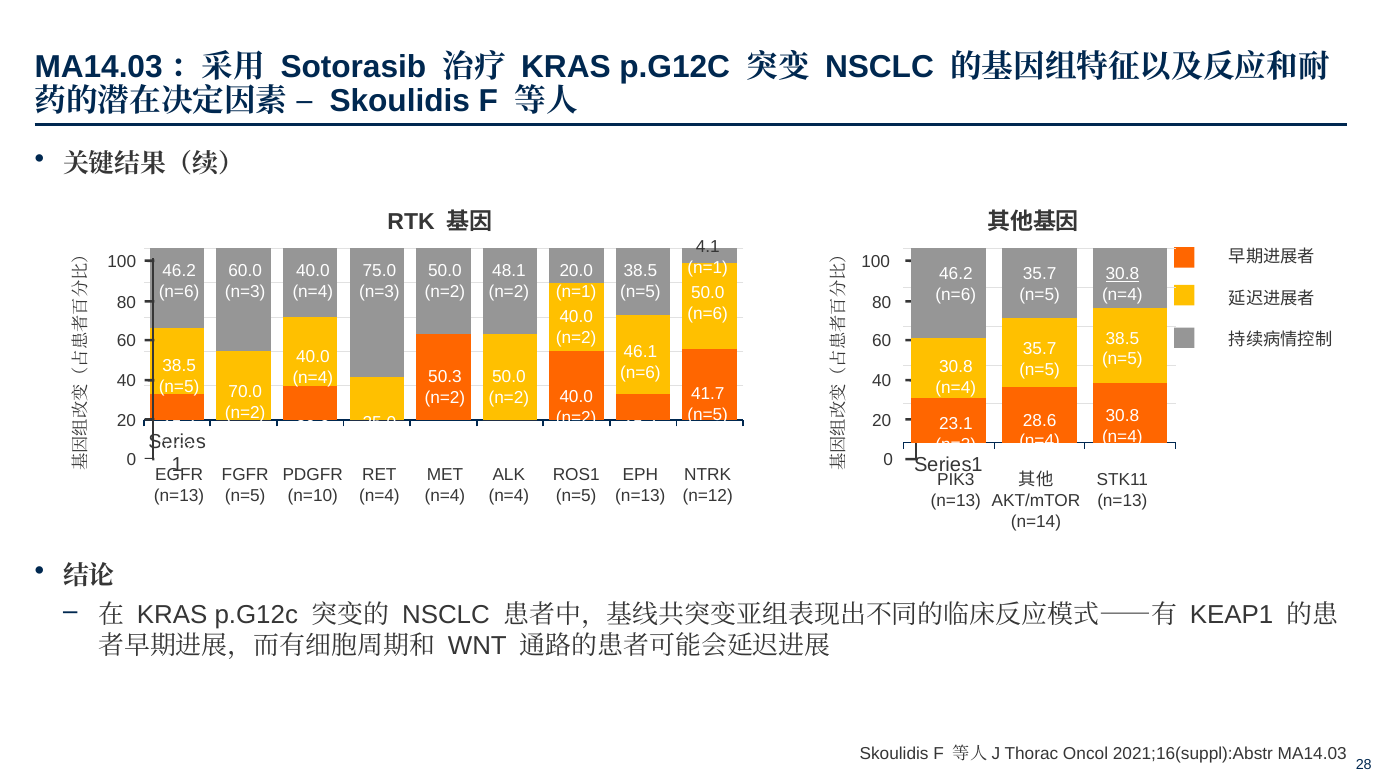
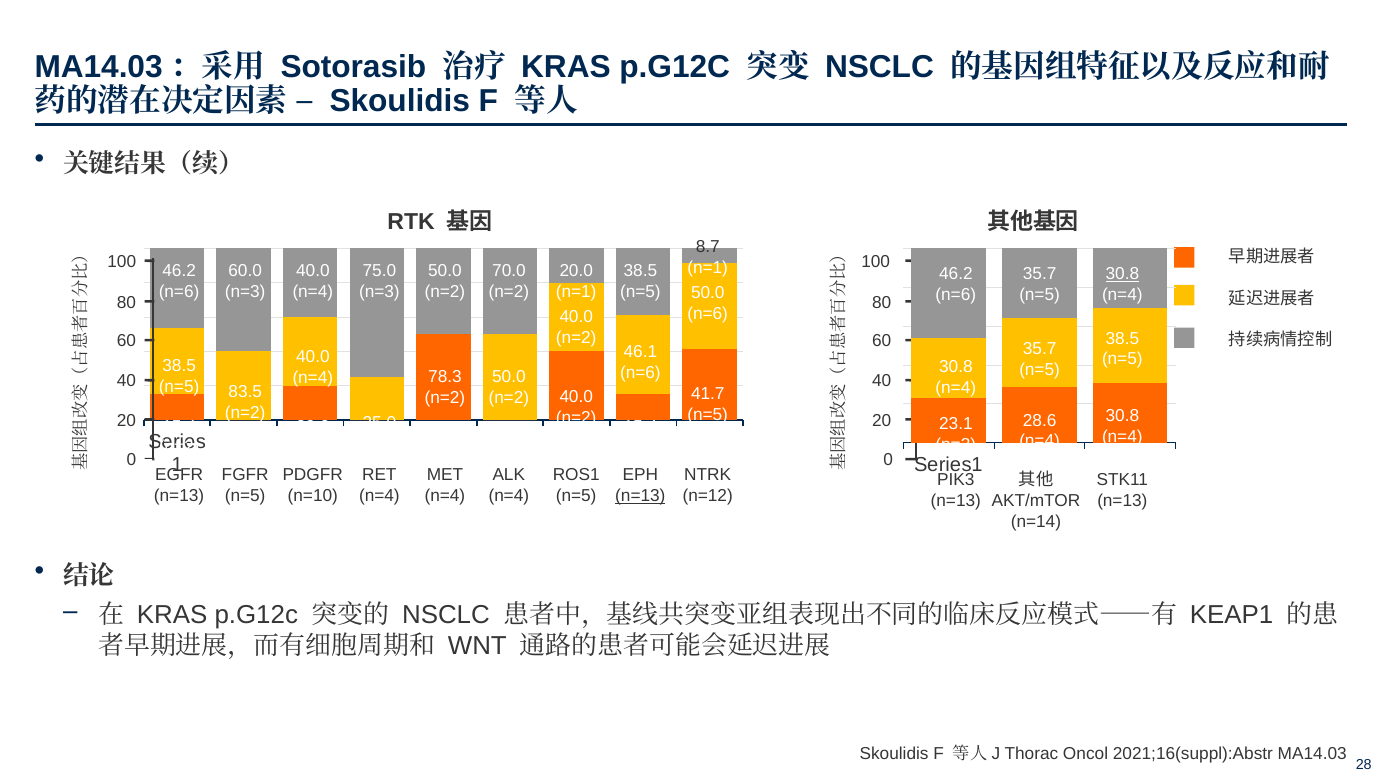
4.1: 4.1 -> 8.7 (708, 247)
48.1: 48.1 -> 70.0 (509, 271)
50.3: 50.3 -> 78.3 (445, 377)
70.0: 70.0 -> 83.5 (245, 392)
n=13 underline: none -> present (640, 495)
